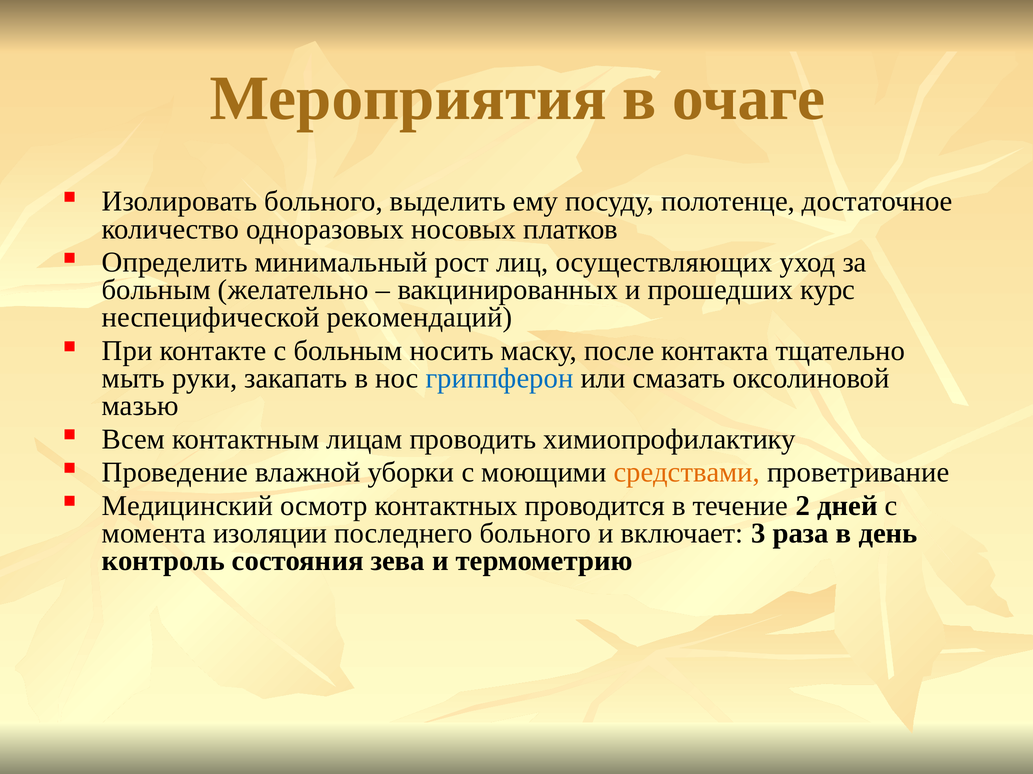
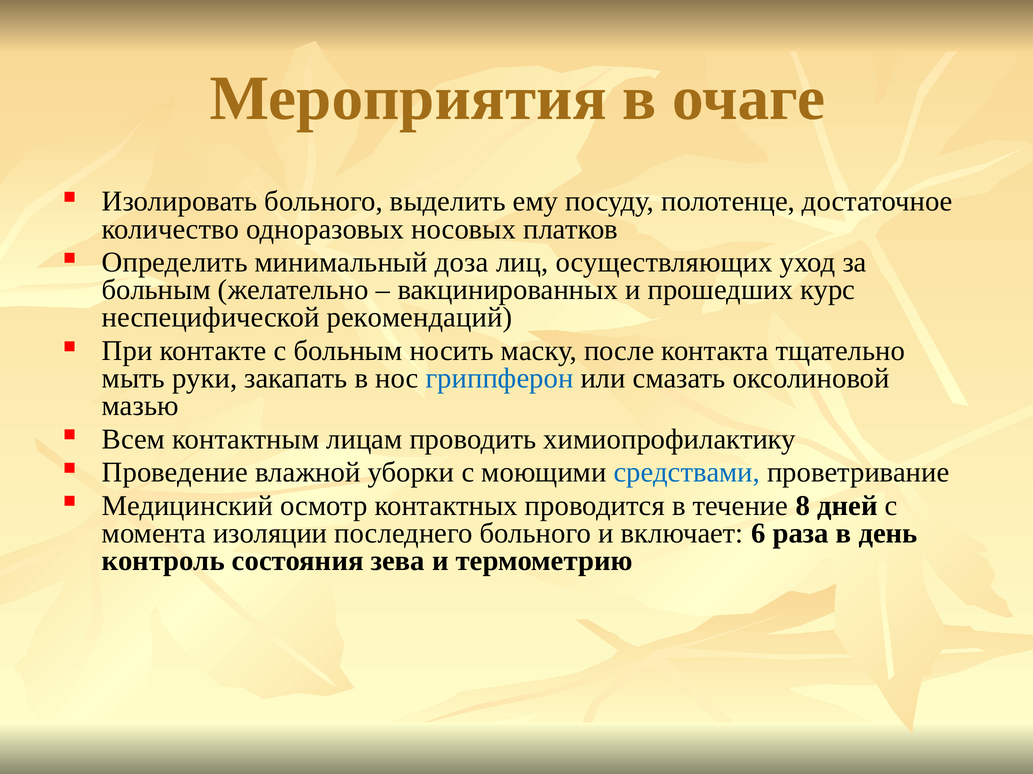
рост: рост -> доза (462, 263)
средствами colour: orange -> blue (687, 473)
2: 2 -> 8 (803, 506)
3: 3 -> 6 (758, 534)
